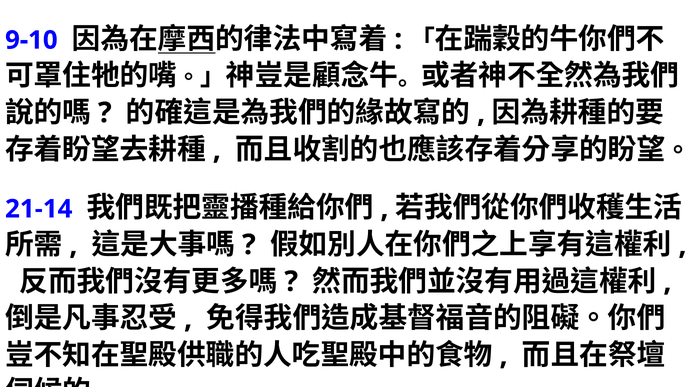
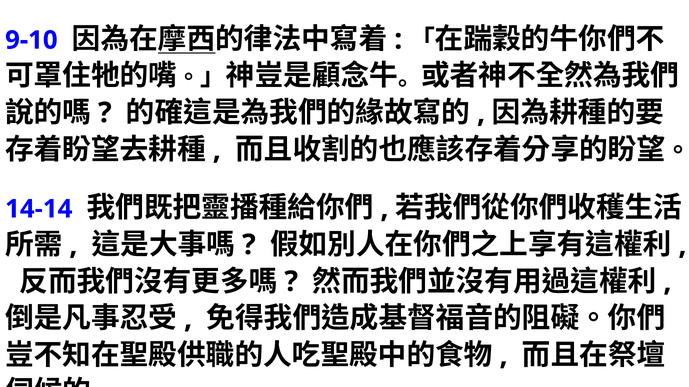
21-14: 21-14 -> 14-14 (39, 209)
